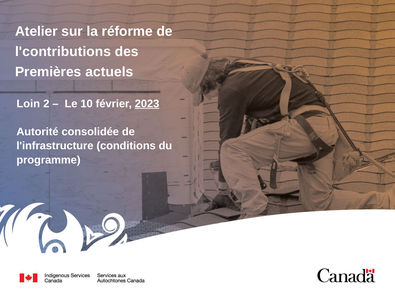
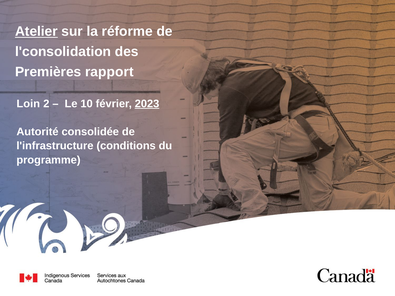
Atelier underline: none -> present (36, 31)
l'contributions: l'contributions -> l'consolidation (63, 52)
actuels: actuels -> rapport (109, 72)
